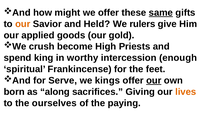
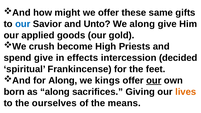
same underline: present -> none (161, 13)
our colour: orange -> blue (23, 24)
Held: Held -> Unto (97, 24)
We rulers: rulers -> along (142, 24)
spend king: king -> give (44, 58)
worthy: worthy -> effects (83, 58)
enough: enough -> decided (178, 58)
for Serve: Serve -> Along (63, 80)
paying: paying -> means (124, 103)
